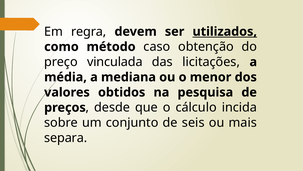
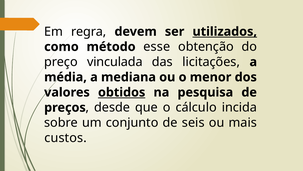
caso: caso -> esse (157, 47)
obtidos underline: none -> present (122, 92)
separa: separa -> custos (66, 137)
